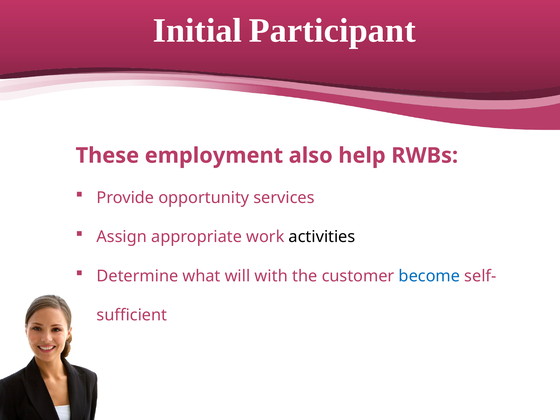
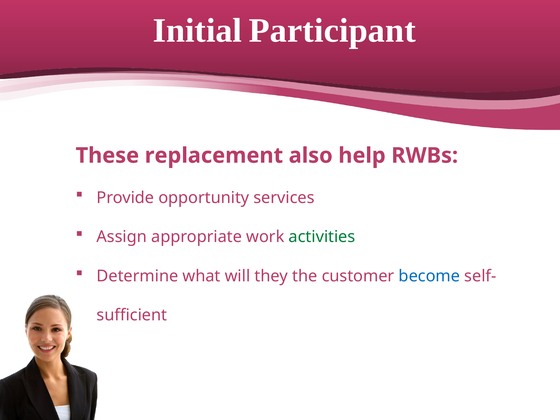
employment: employment -> replacement (214, 156)
activities colour: black -> green (322, 237)
with: with -> they (271, 276)
